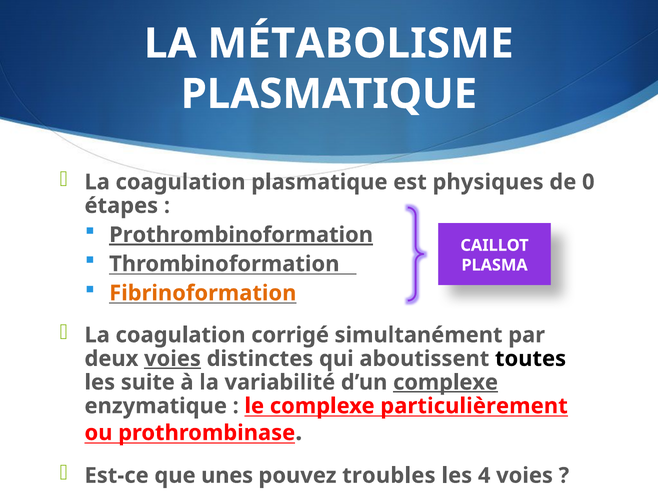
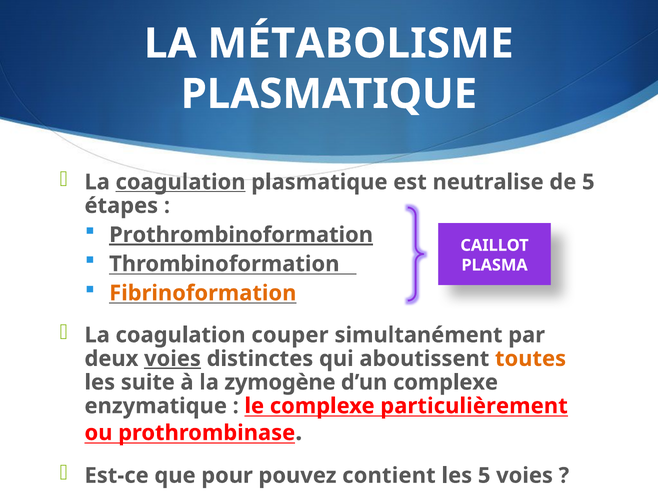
coagulation underline: none -> present (181, 182)
physiques: physiques -> neutralise (488, 182)
de 0: 0 -> 5 (588, 182)
corrigé: corrigé -> couper (290, 335)
toutes colour: black -> orange (531, 359)
variabilité: variabilité -> zymogène (280, 383)
complexe underline: present -> none (446, 383)
unes: unes -> pour (227, 476)
troubles: troubles -> contient (389, 476)
les 4: 4 -> 5 (484, 476)
